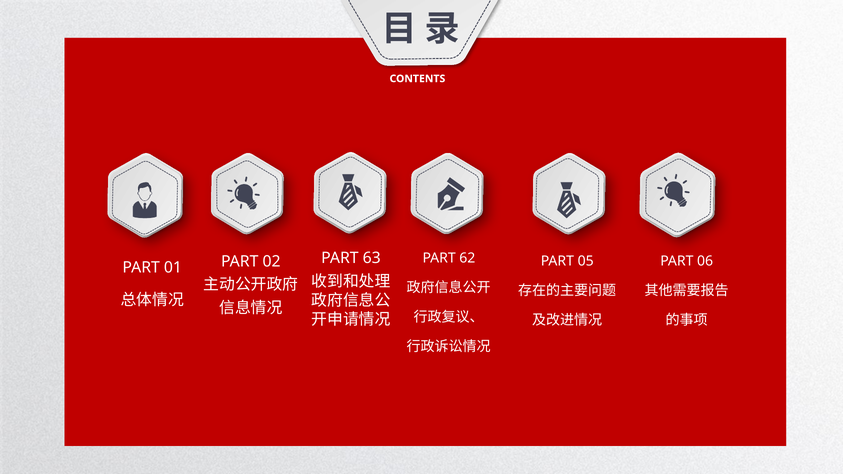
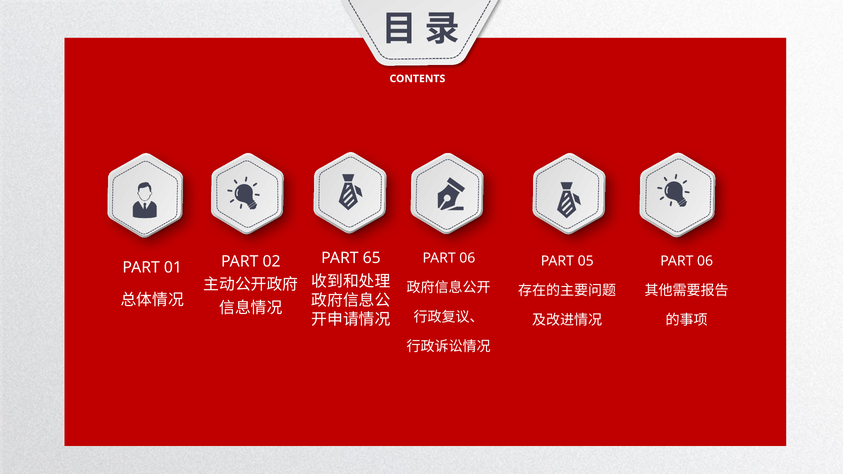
63: 63 -> 65 (372, 258)
62: 62 -> 06 (467, 258)
